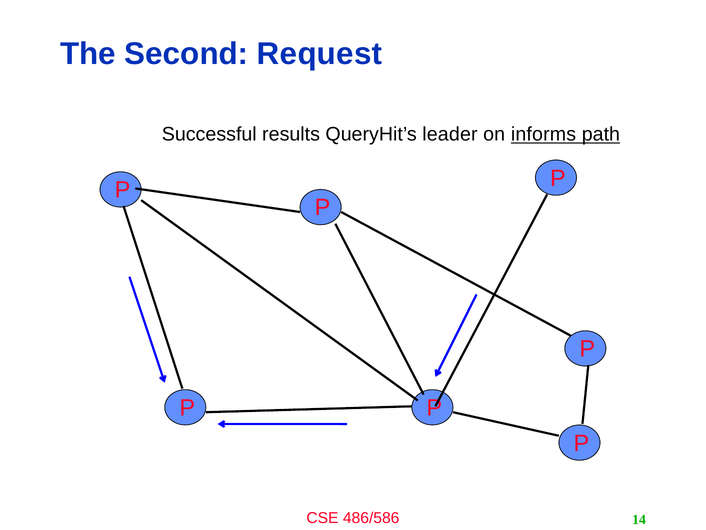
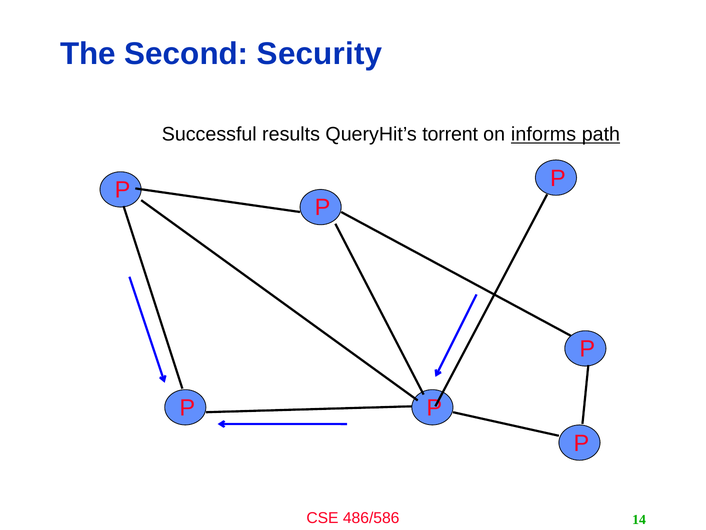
Request: Request -> Security (320, 54)
leader: leader -> torrent (450, 134)
